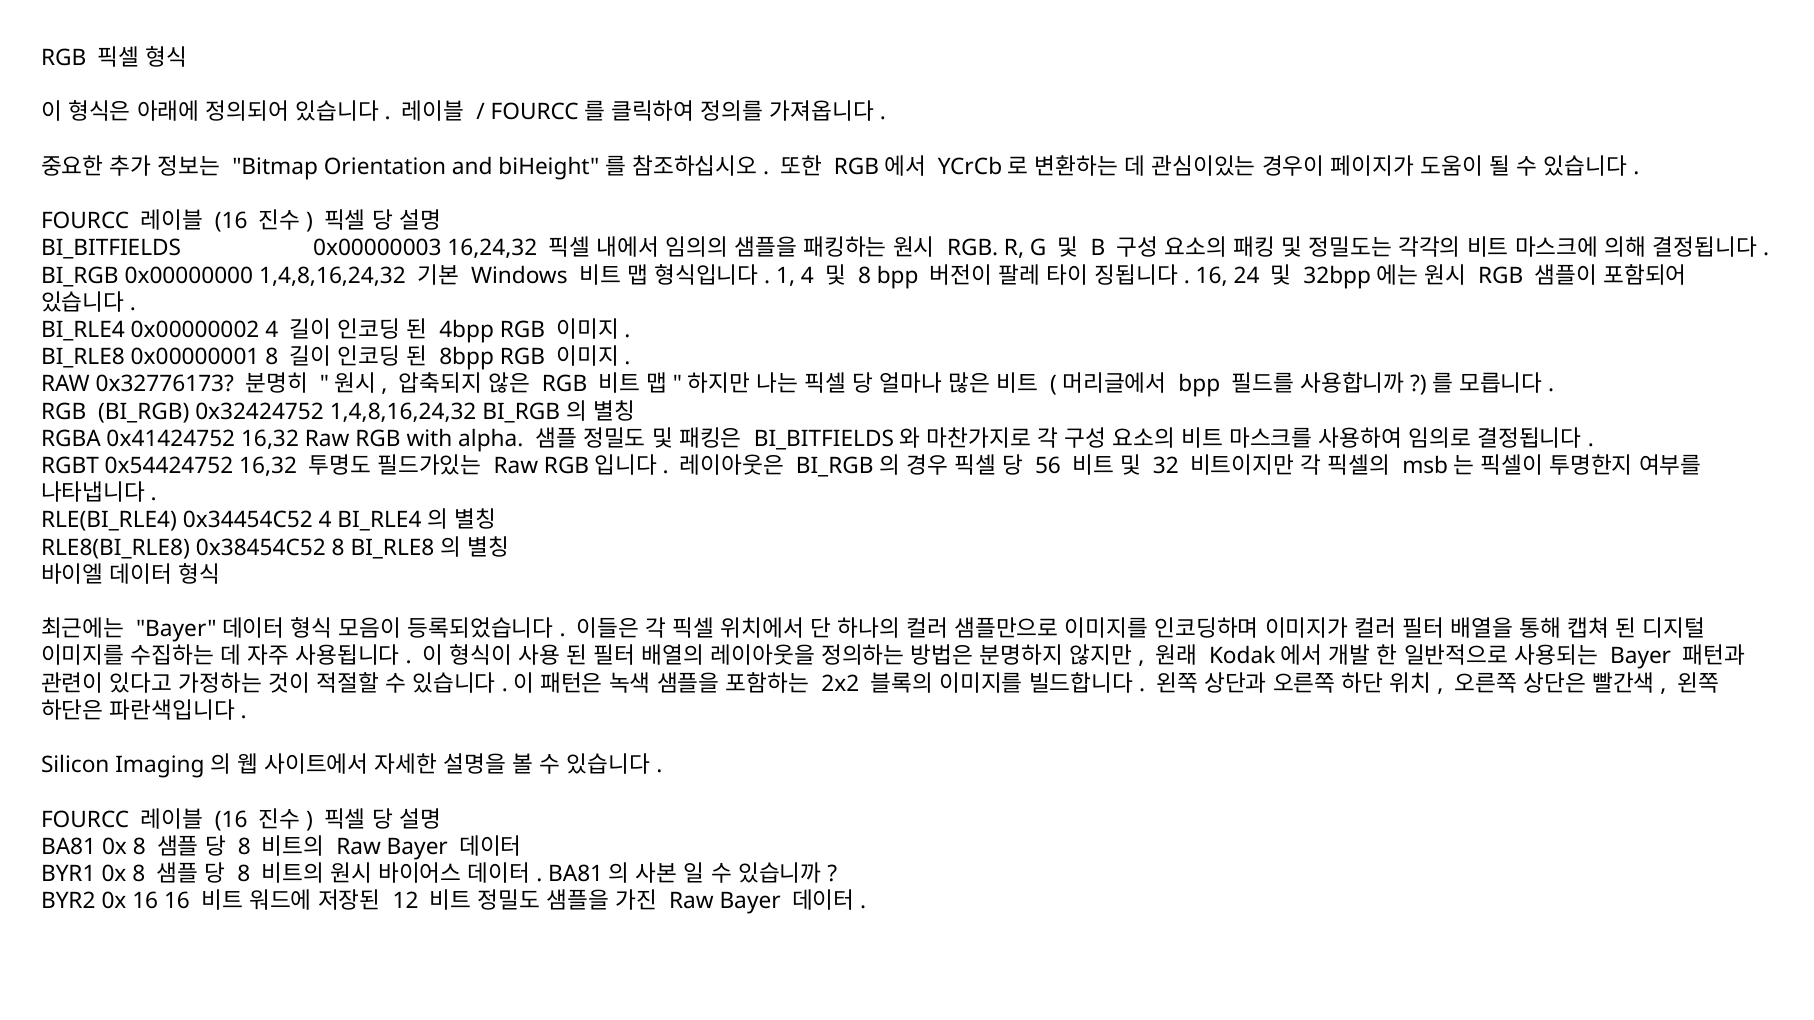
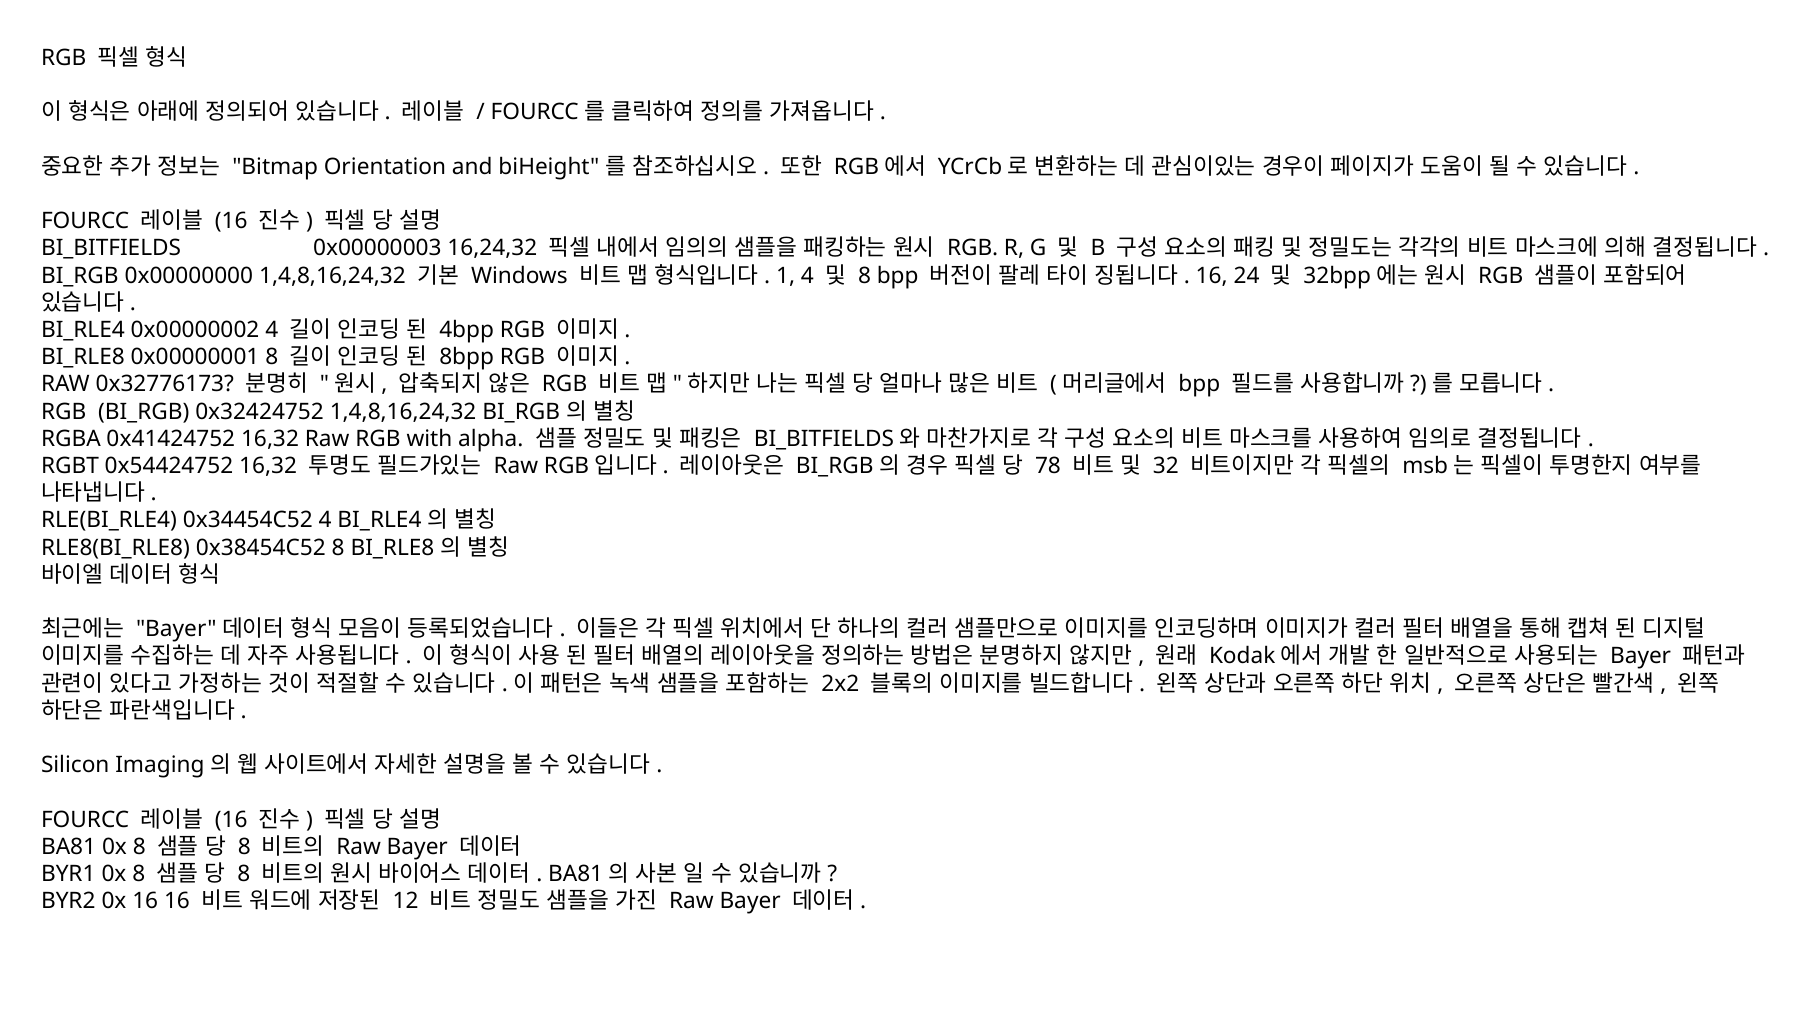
56: 56 -> 78 (1048, 466)
